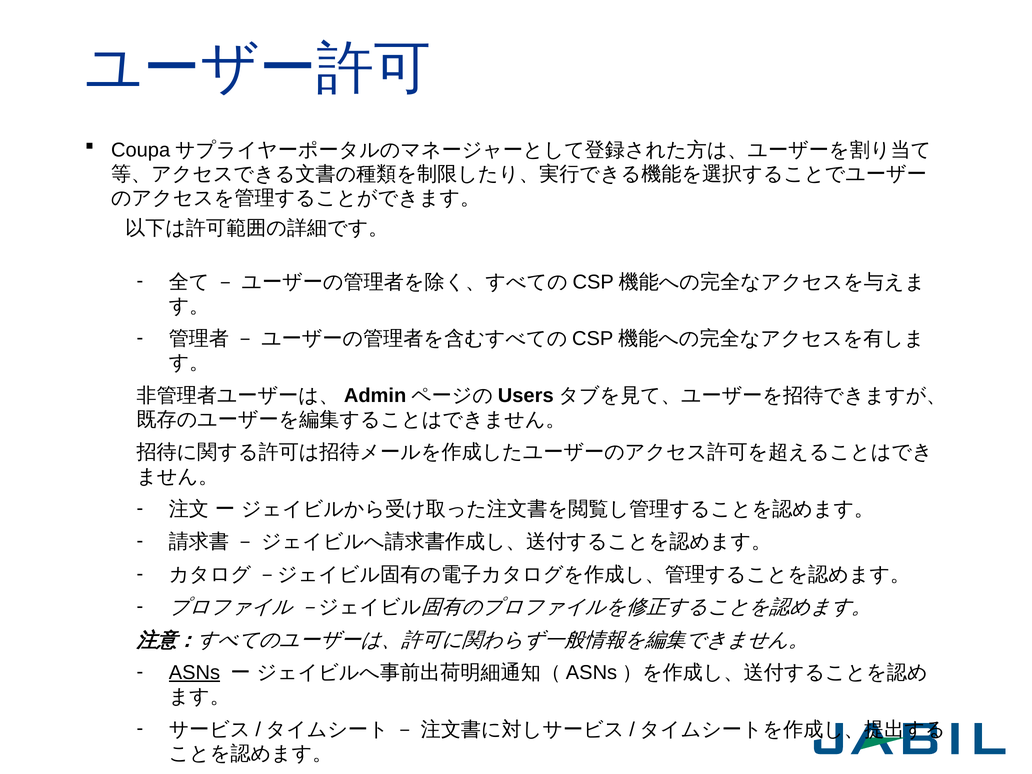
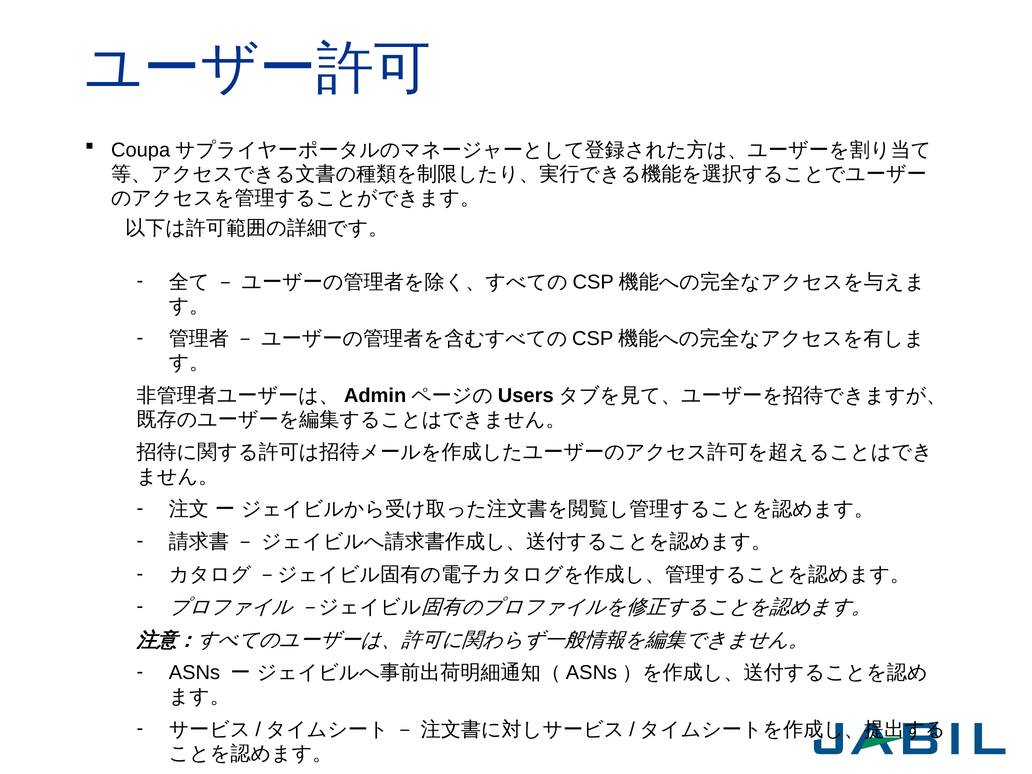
ASNs underline: present -> none (194, 673)
